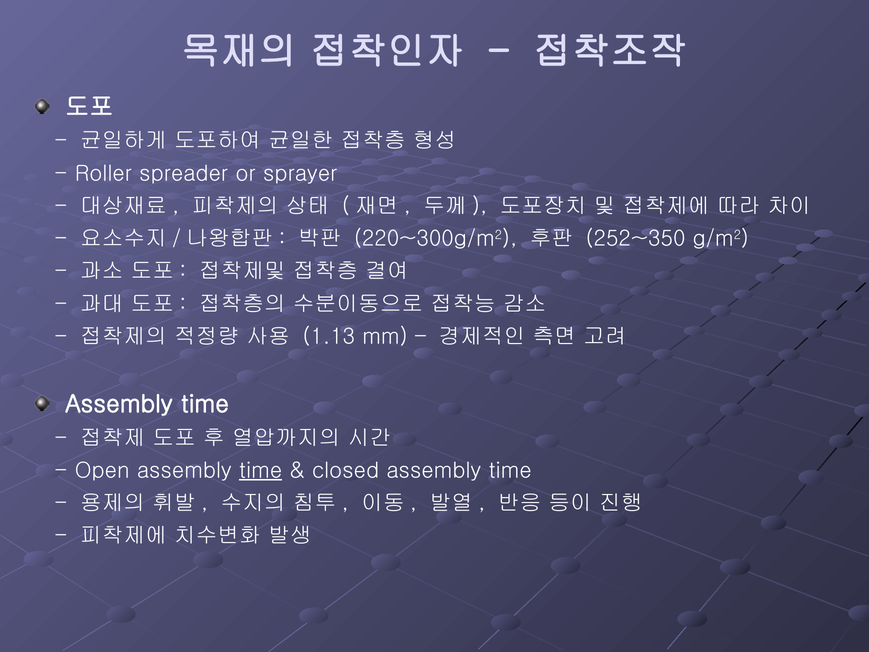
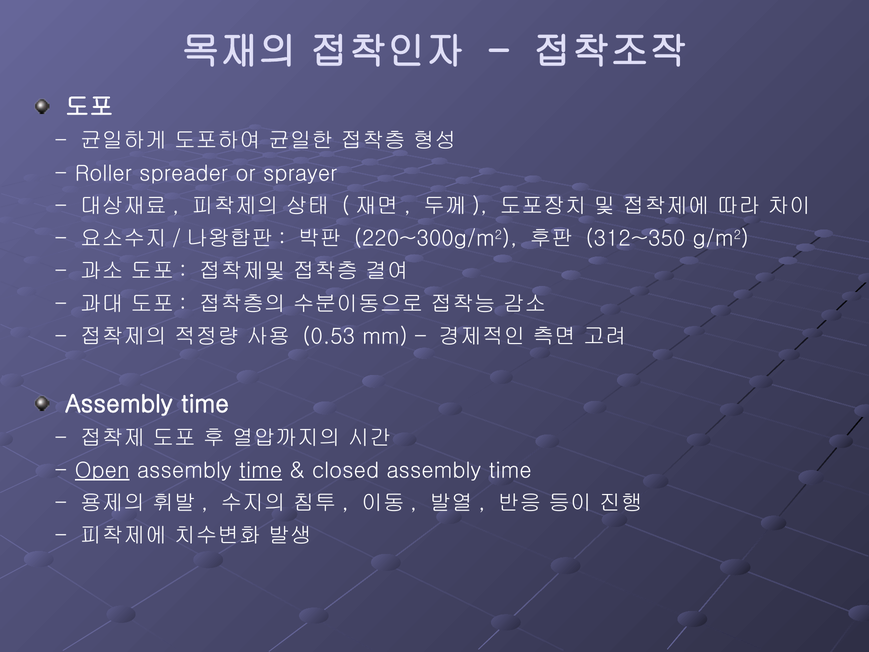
252~350: 252~350 -> 312~350 (635, 239)
1.13: 1.13 -> 0.53 (329, 336)
Open underline: none -> present (102, 470)
